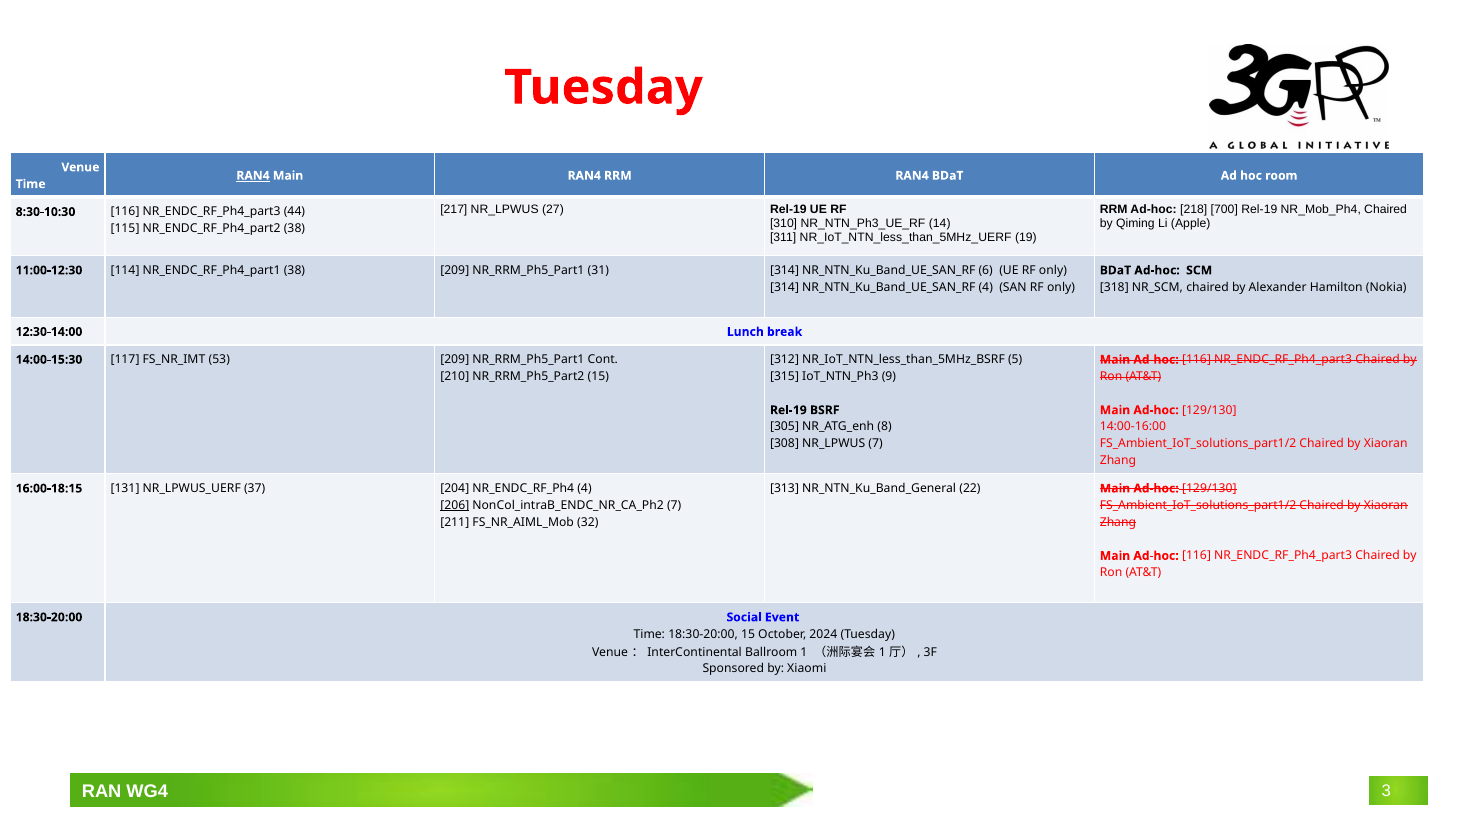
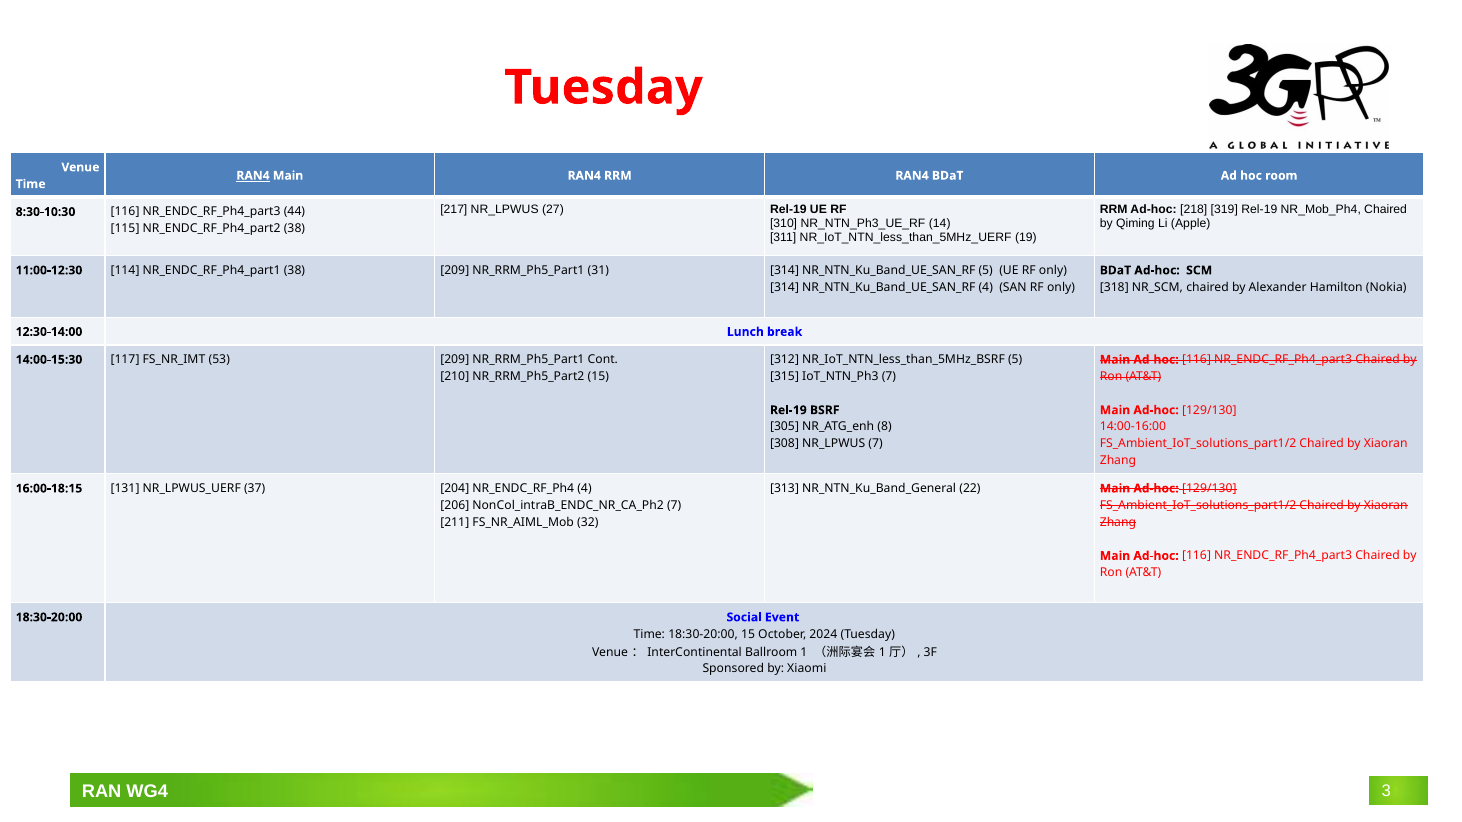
700: 700 -> 319 (1224, 210)
6: 6 -> 5 (986, 270)
9: 9 -> 7 (889, 377)
206 underline: present -> none (455, 506)
